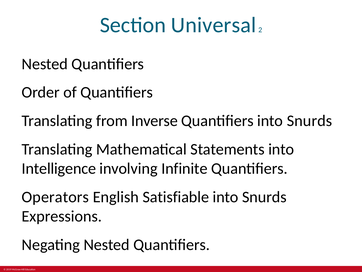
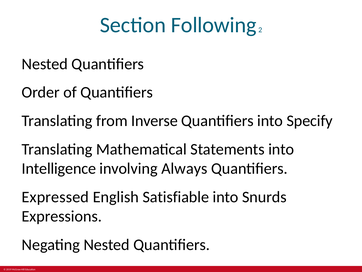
Universal: Universal -> Following (214, 25)
Quantifiers into Snurds: Snurds -> Specify (310, 121)
Infinite: Infinite -> Always (184, 168)
Operators: Operators -> Expressed (55, 197)
